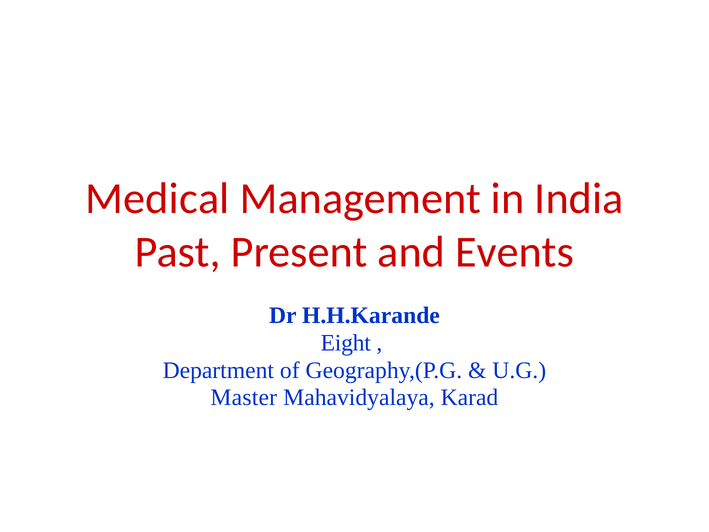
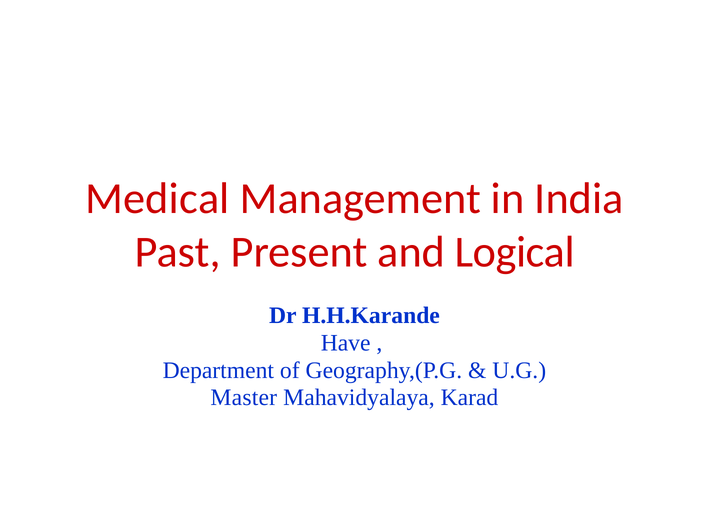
Events: Events -> Logical (515, 252)
Eight: Eight -> Have (346, 343)
